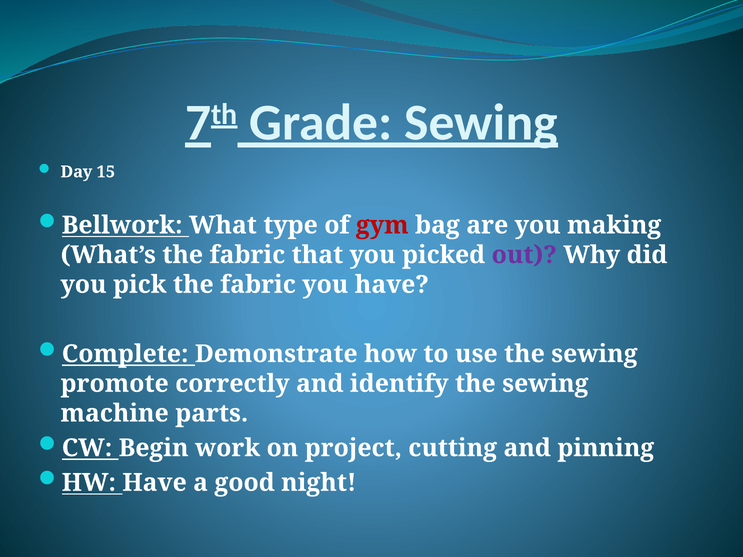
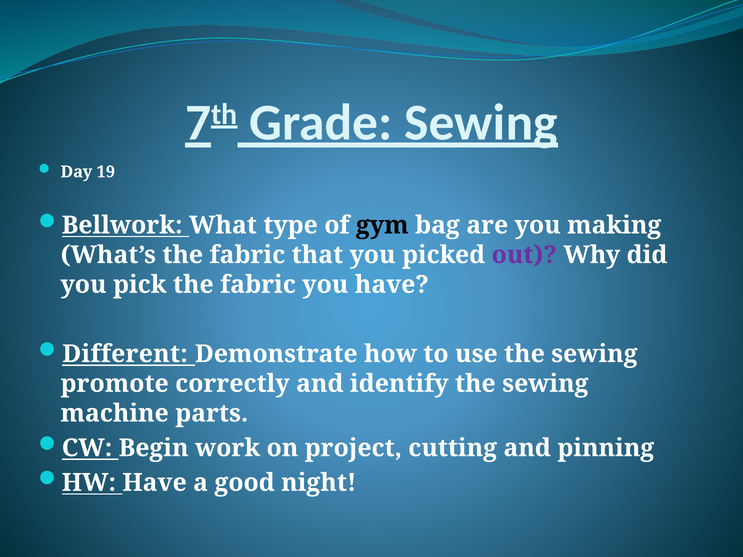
15: 15 -> 19 (106, 172)
gym colour: red -> black (382, 225)
Complete: Complete -> Different (125, 354)
